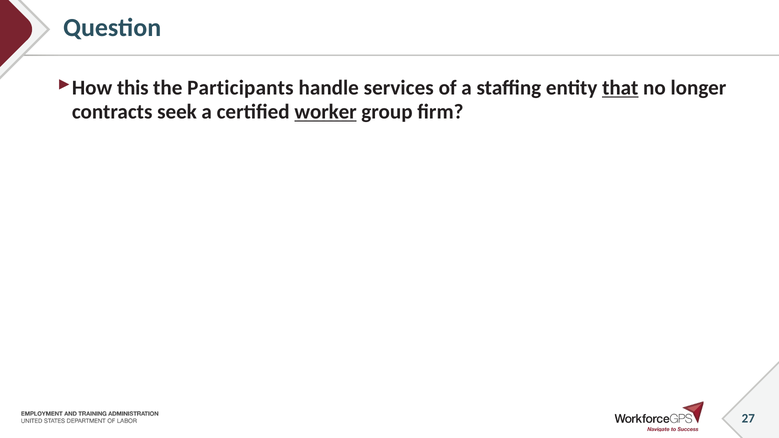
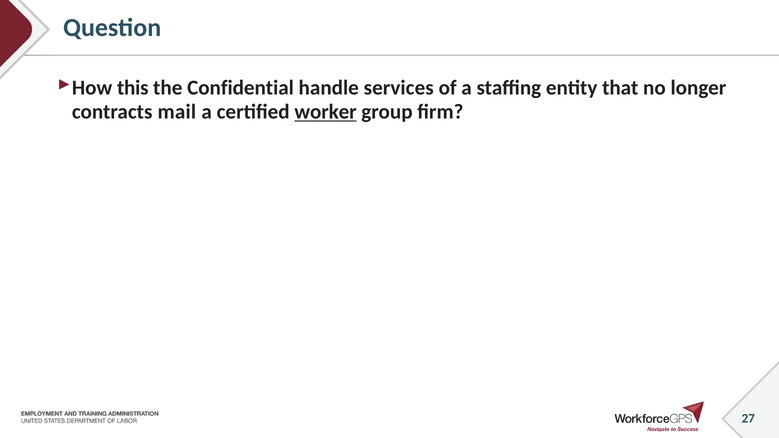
Participants: Participants -> Confidential (240, 88)
that underline: present -> none (620, 88)
seek: seek -> mail (177, 112)
